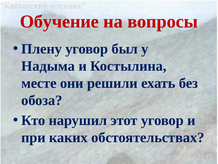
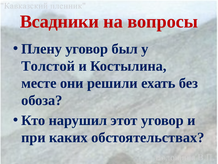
Обучение: Обучение -> Всадники (59, 21)
Надыма: Надыма -> Толстой (48, 66)
